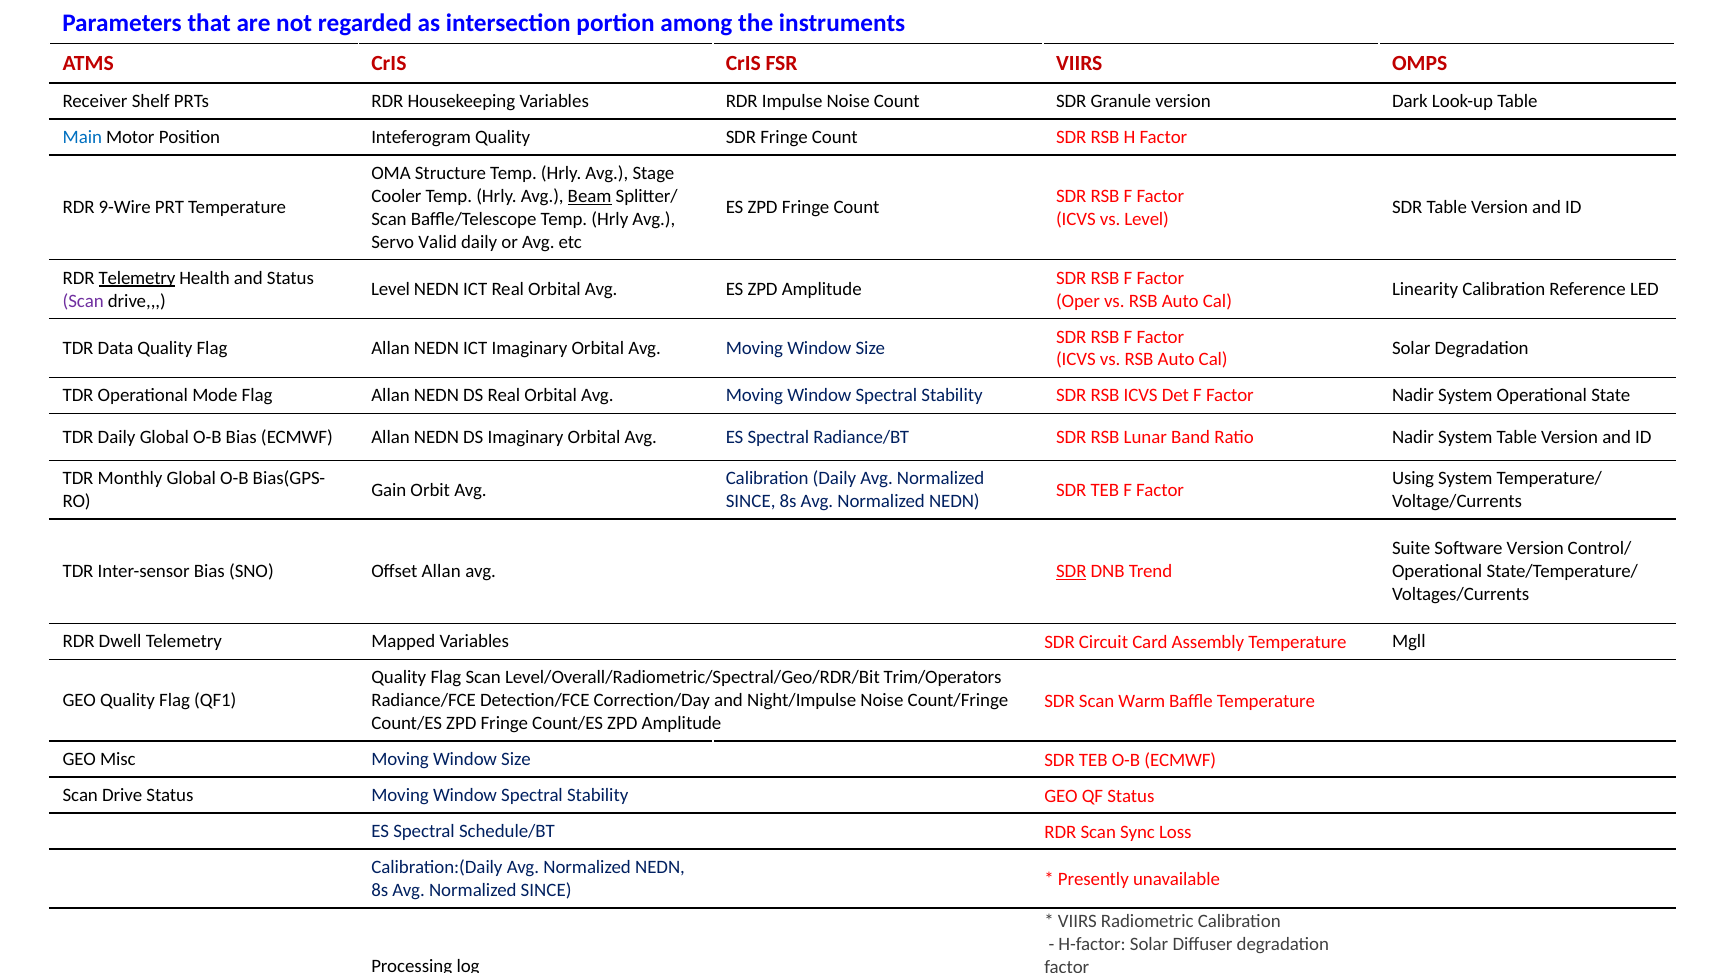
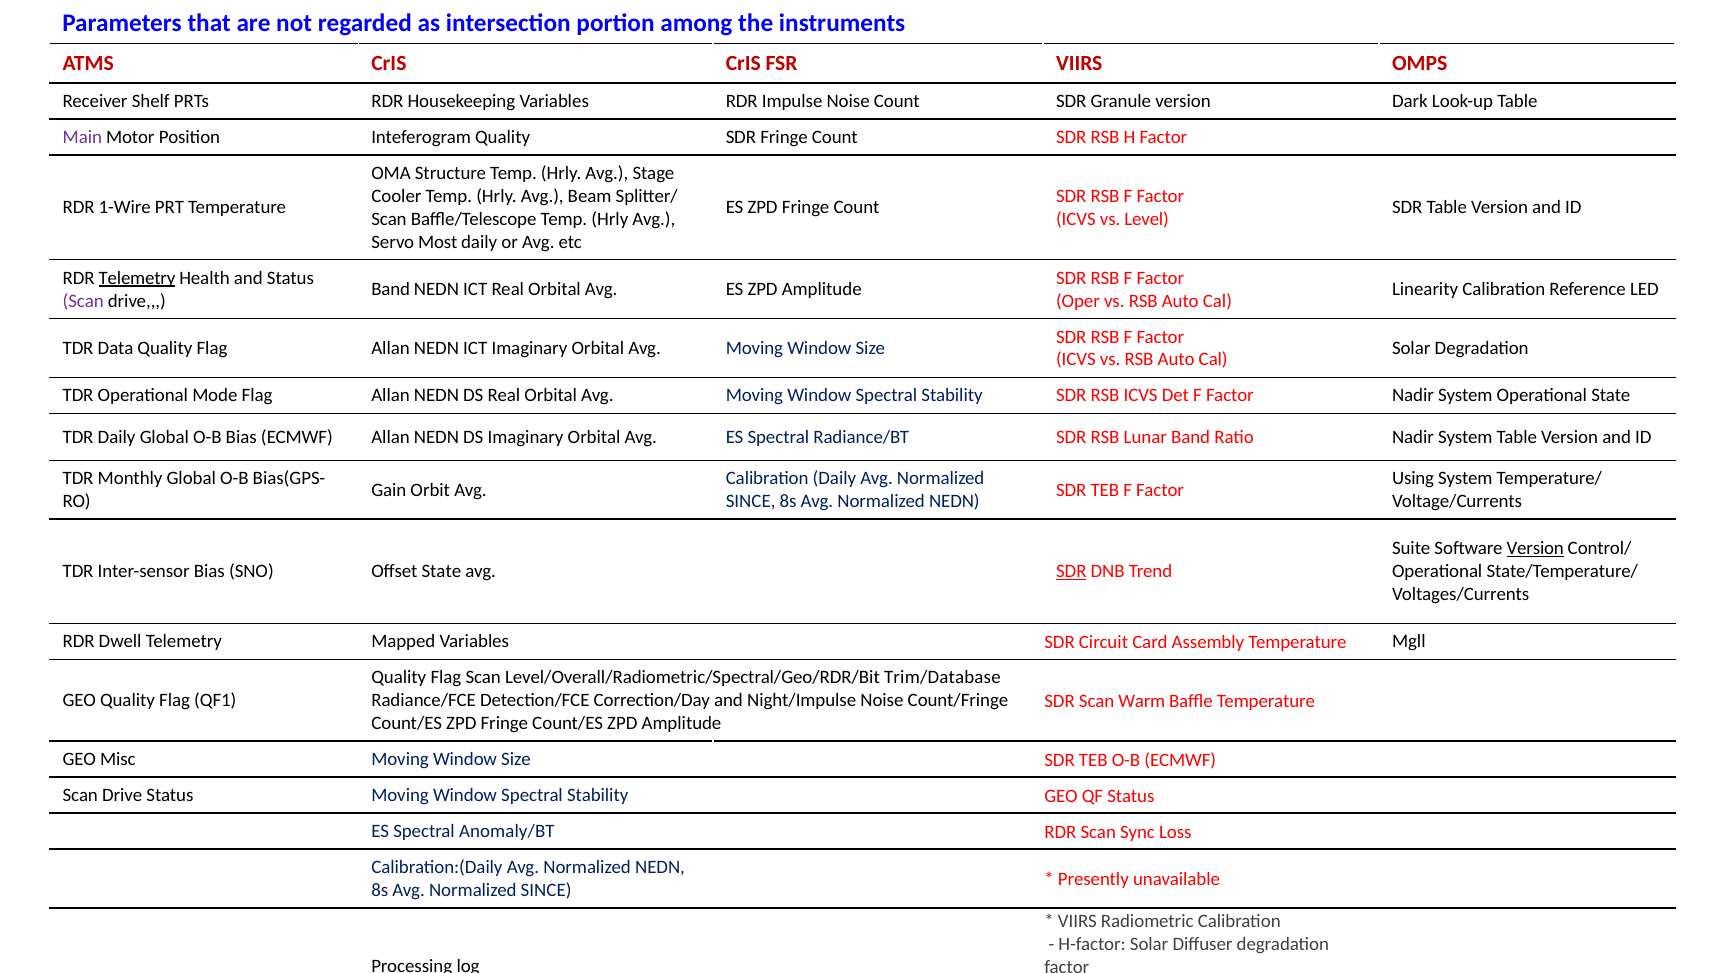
Main colour: blue -> purple (82, 137)
Beam underline: present -> none (590, 196)
9-Wire: 9-Wire -> 1-Wire (125, 208)
Valid: Valid -> Most (438, 242)
Level: Level -> Band (391, 290)
Version underline: none -> present (1535, 549)
Offset Allan: Allan -> State (441, 572)
Trim/Operators: Trim/Operators -> Trim/Database (942, 678)
Schedule/BT: Schedule/BT -> Anomaly/BT (507, 832)
